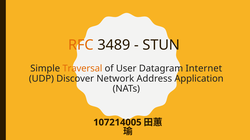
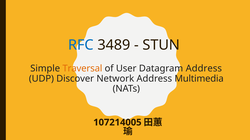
RFC colour: orange -> blue (81, 45)
Datagram Internet: Internet -> Address (204, 69)
Application: Application -> Multimedia (199, 79)
